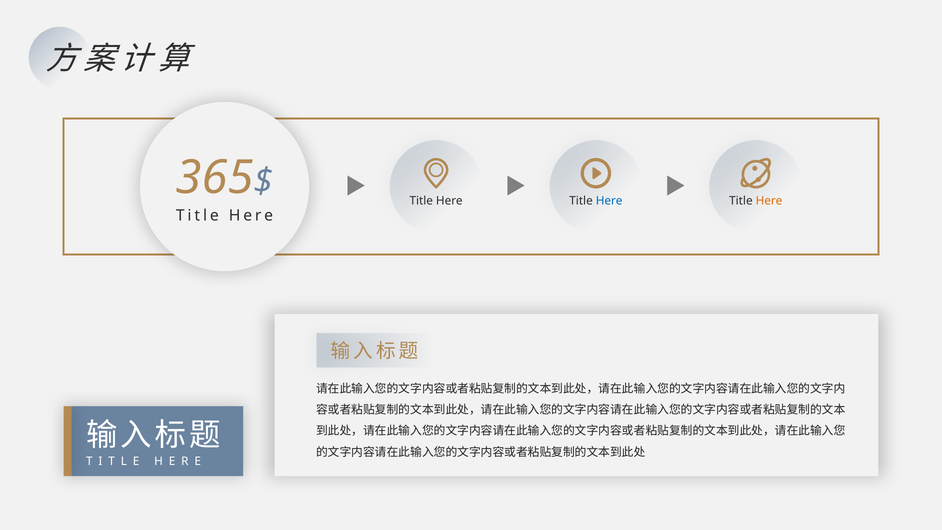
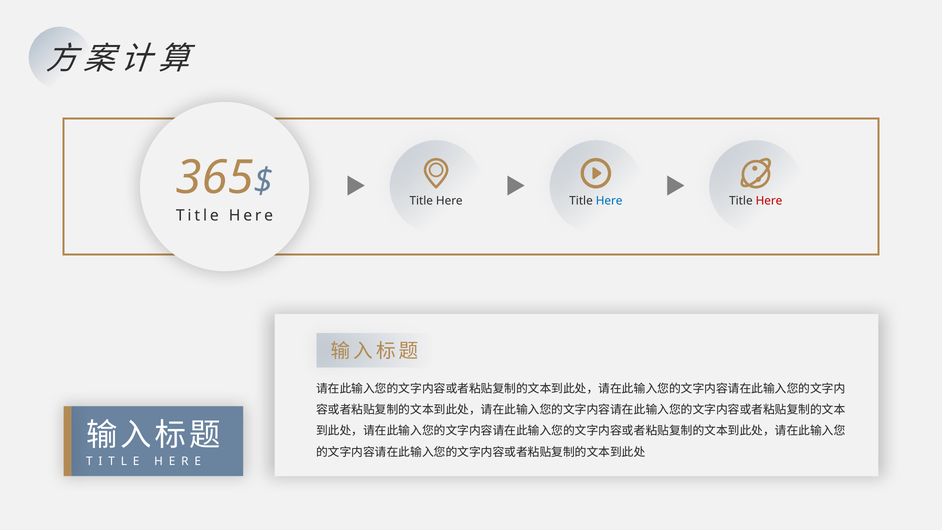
Here colour: orange -> red (769, 201)
